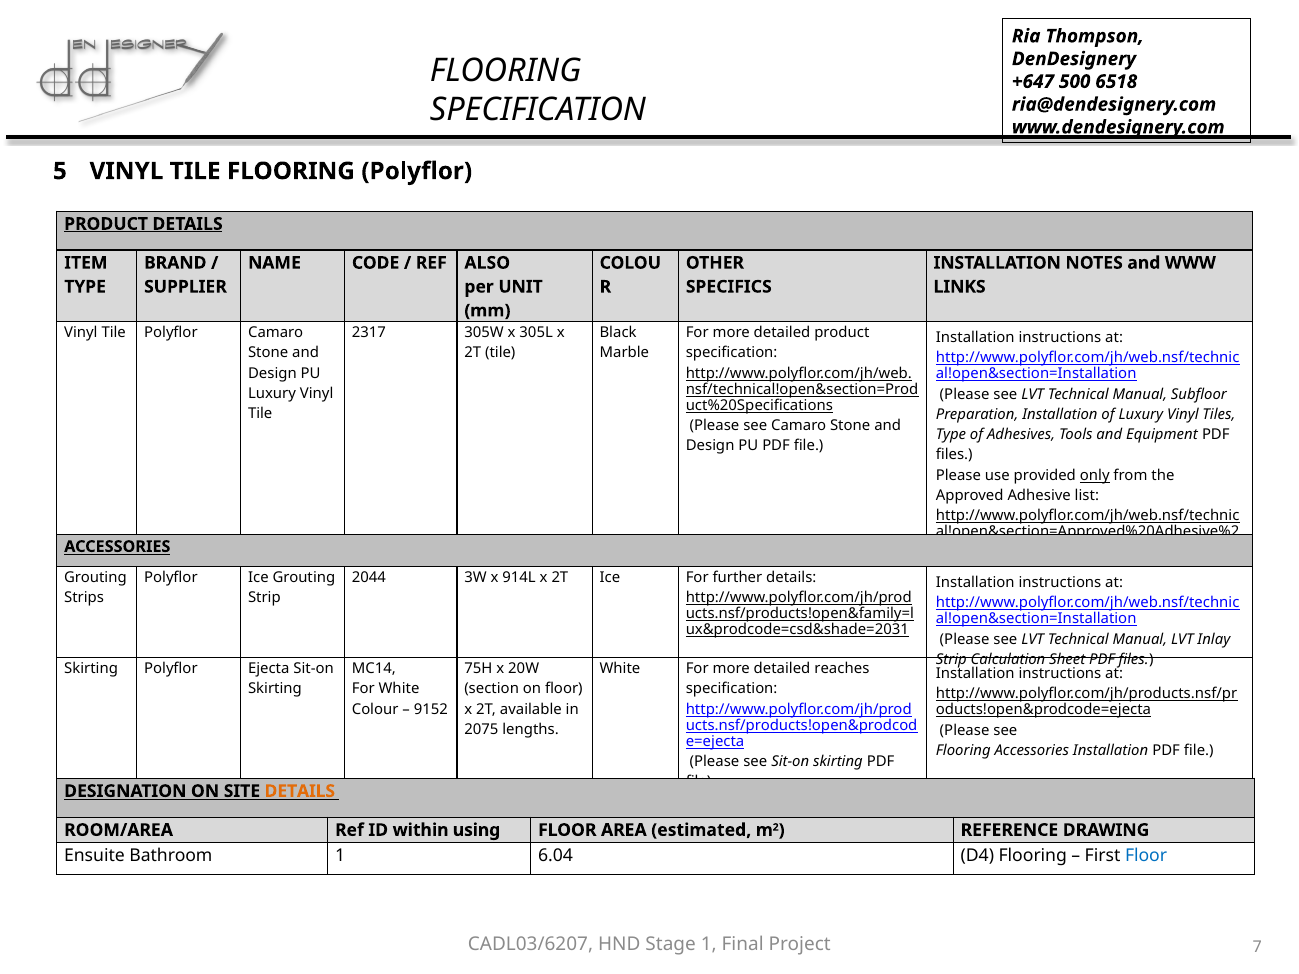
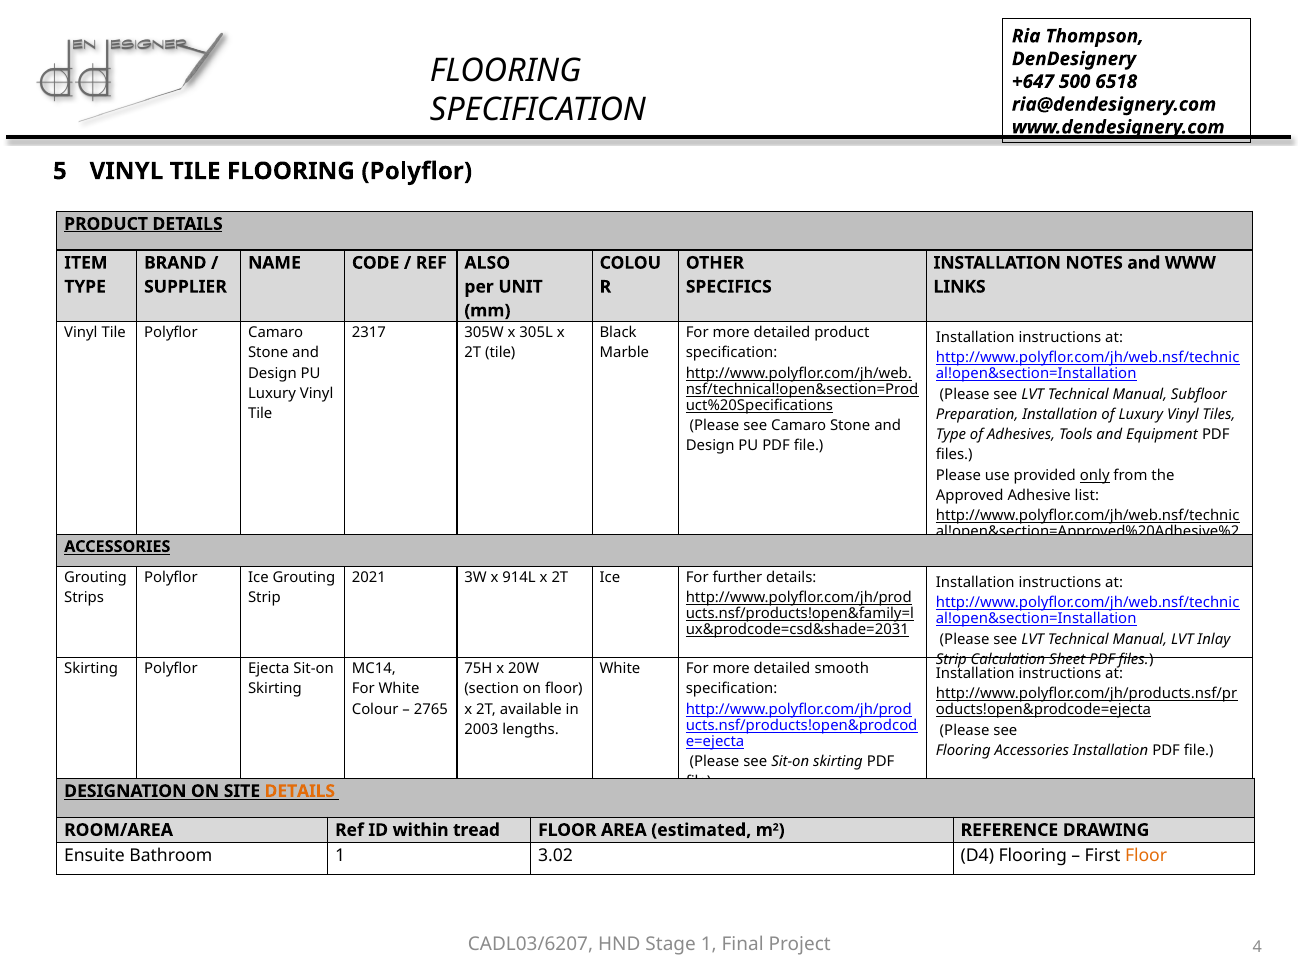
2044: 2044 -> 2021 (369, 578)
reaches: reaches -> smooth (842, 669)
9152: 9152 -> 2765 (431, 710)
2075: 2075 -> 2003 (481, 730)
using: using -> tread (476, 830)
6.04: 6.04 -> 3.02 (556, 856)
Floor colour: blue -> orange (1146, 856)
7: 7 -> 4 (1257, 947)
